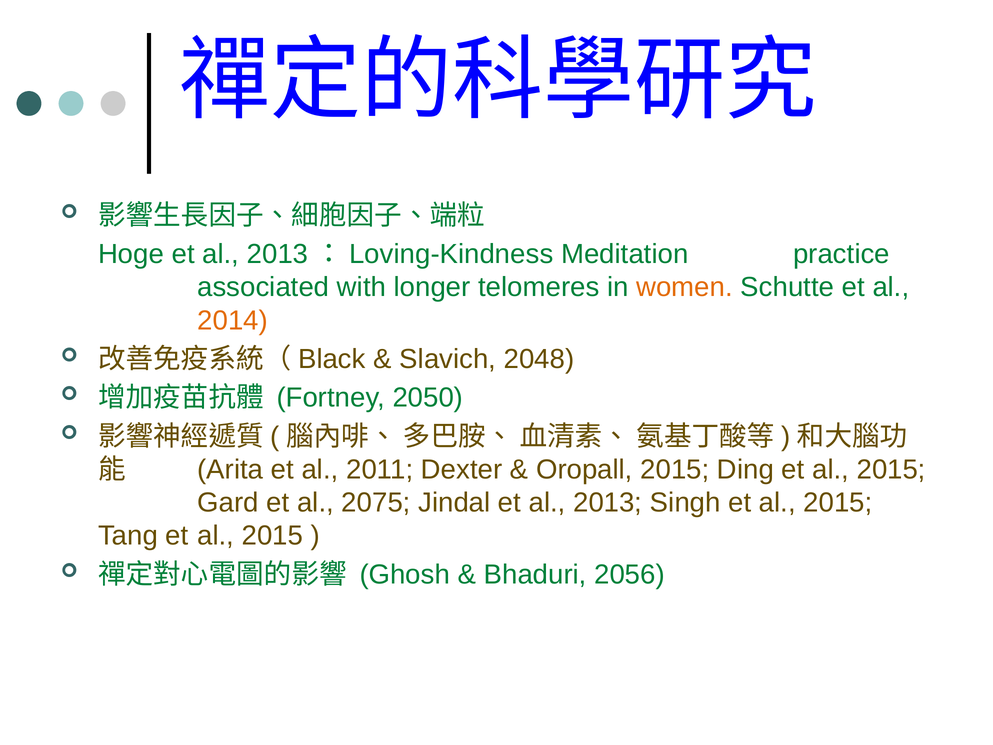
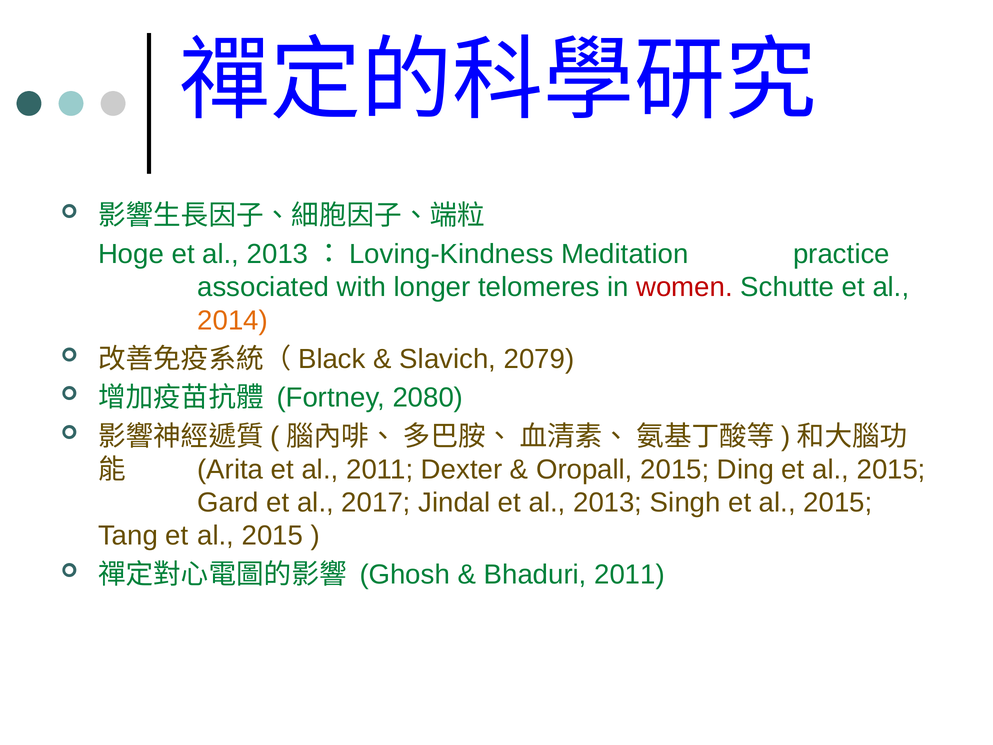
women colour: orange -> red (684, 287)
2048: 2048 -> 2079 (539, 359)
2050: 2050 -> 2080 (428, 398)
2075: 2075 -> 2017 (376, 502)
Bhaduri 2056: 2056 -> 2011 (630, 574)
